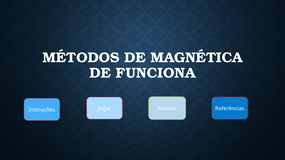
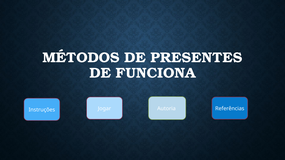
MAGNÉTICA: MAGNÉTICA -> PRESENTES (196, 58)
